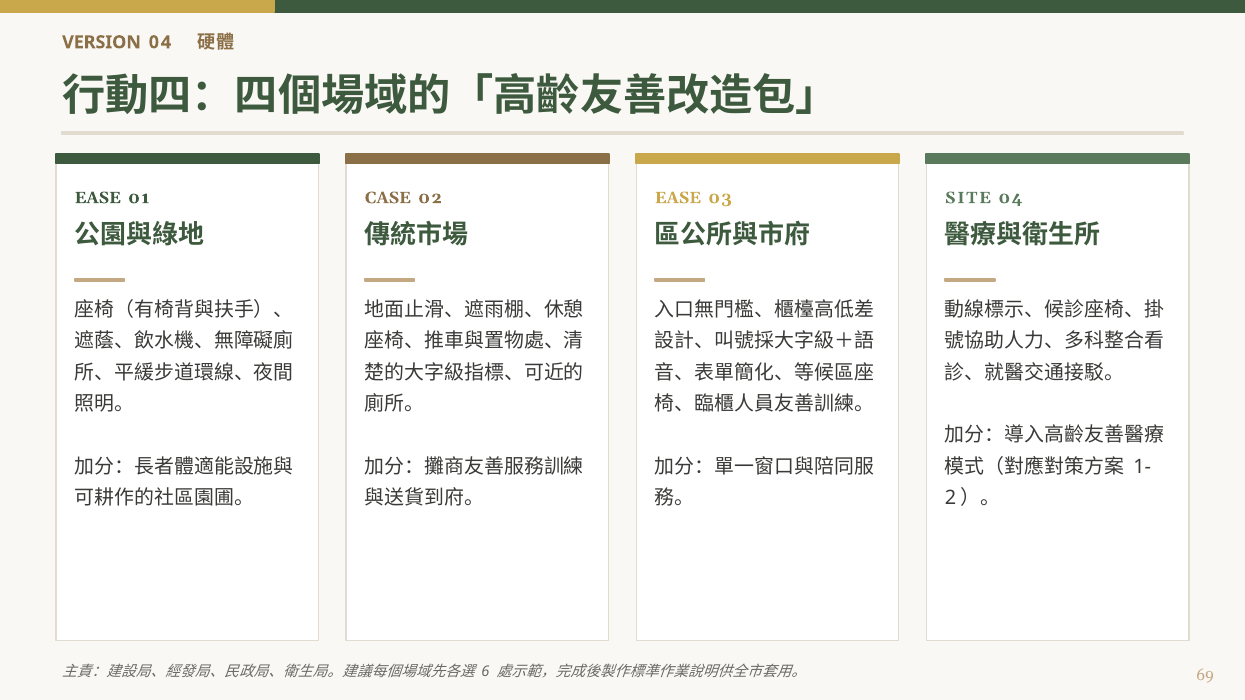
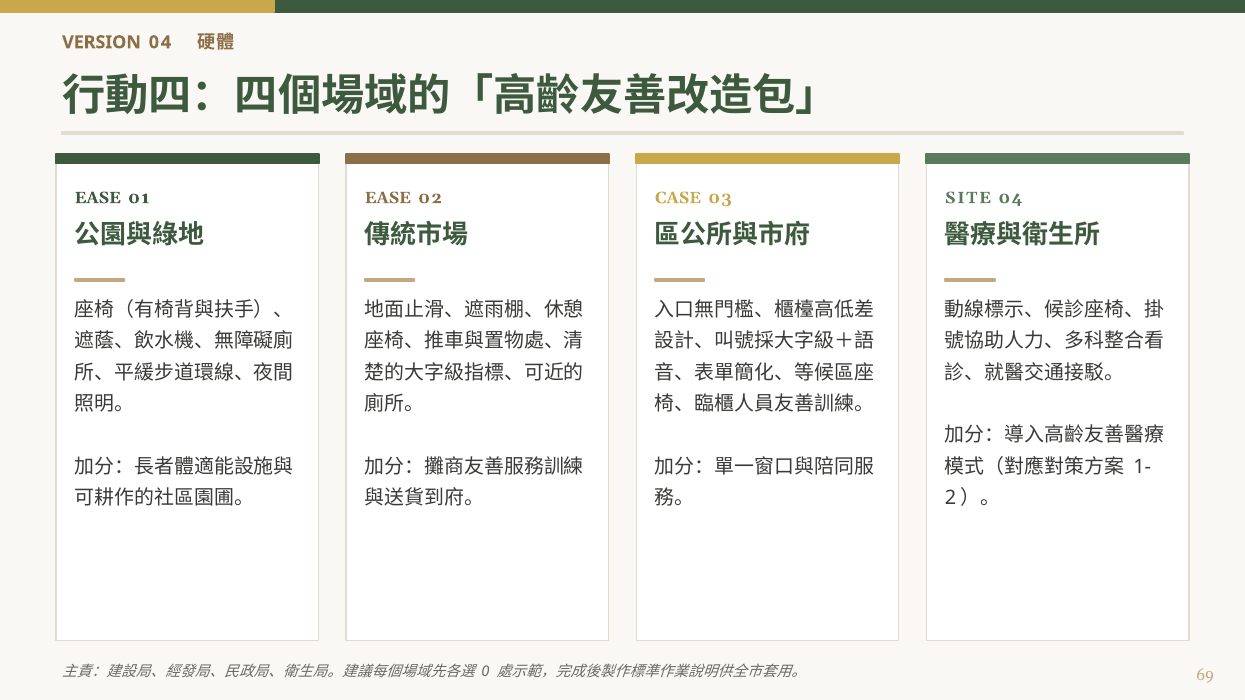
CASE: CASE -> EASE (388, 198)
EASE: EASE -> CASE (678, 198)
6: 6 -> 0 (485, 672)
